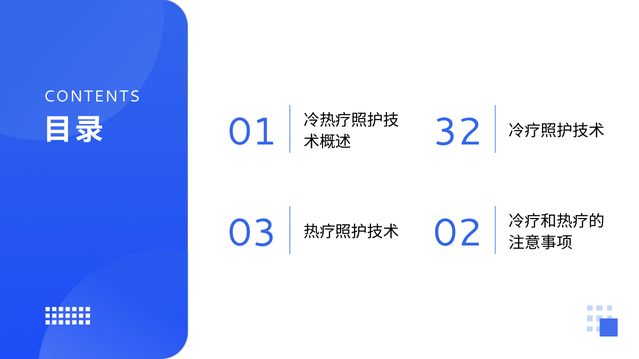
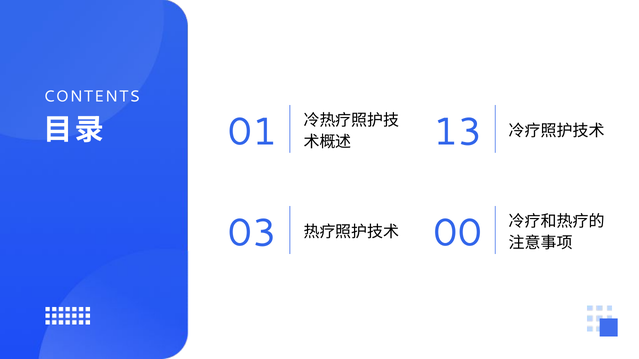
32: 32 -> 13 (458, 132)
02: 02 -> 00 (458, 233)
